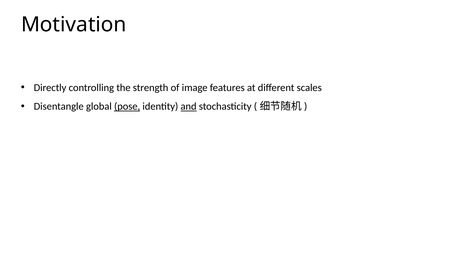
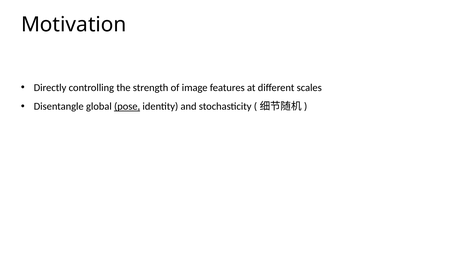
and underline: present -> none (189, 107)
